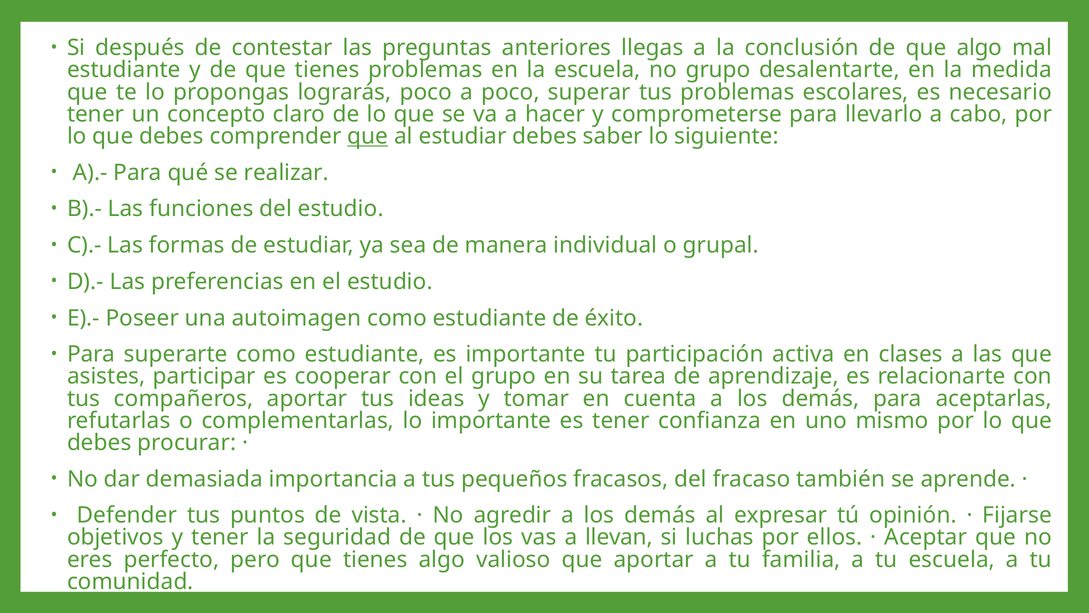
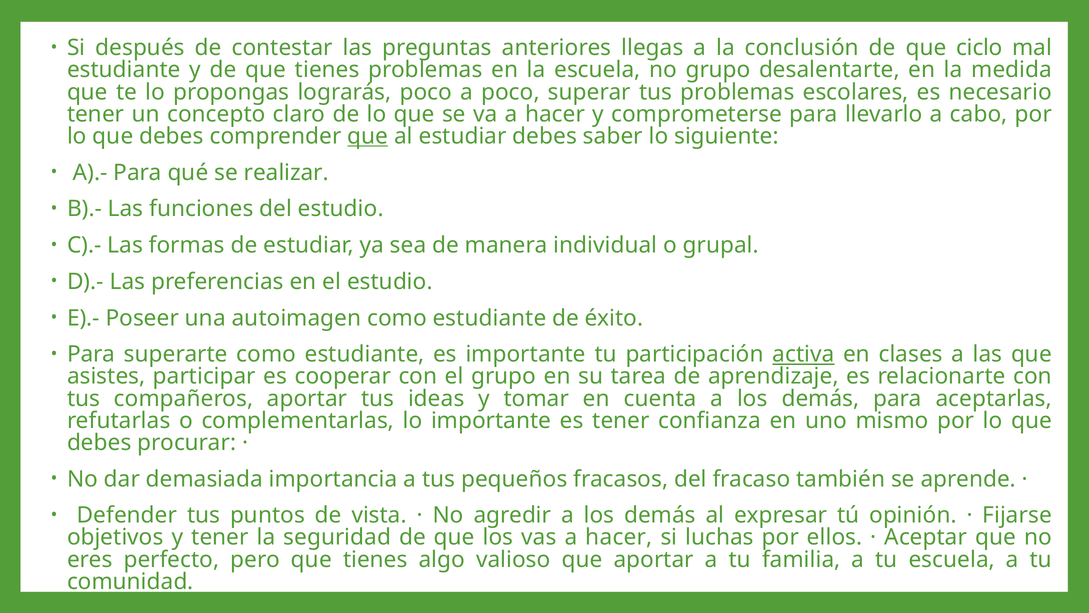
que algo: algo -> ciclo (979, 48)
activa underline: none -> present (803, 354)
vas a llevan: llevan -> hacer (619, 537)
